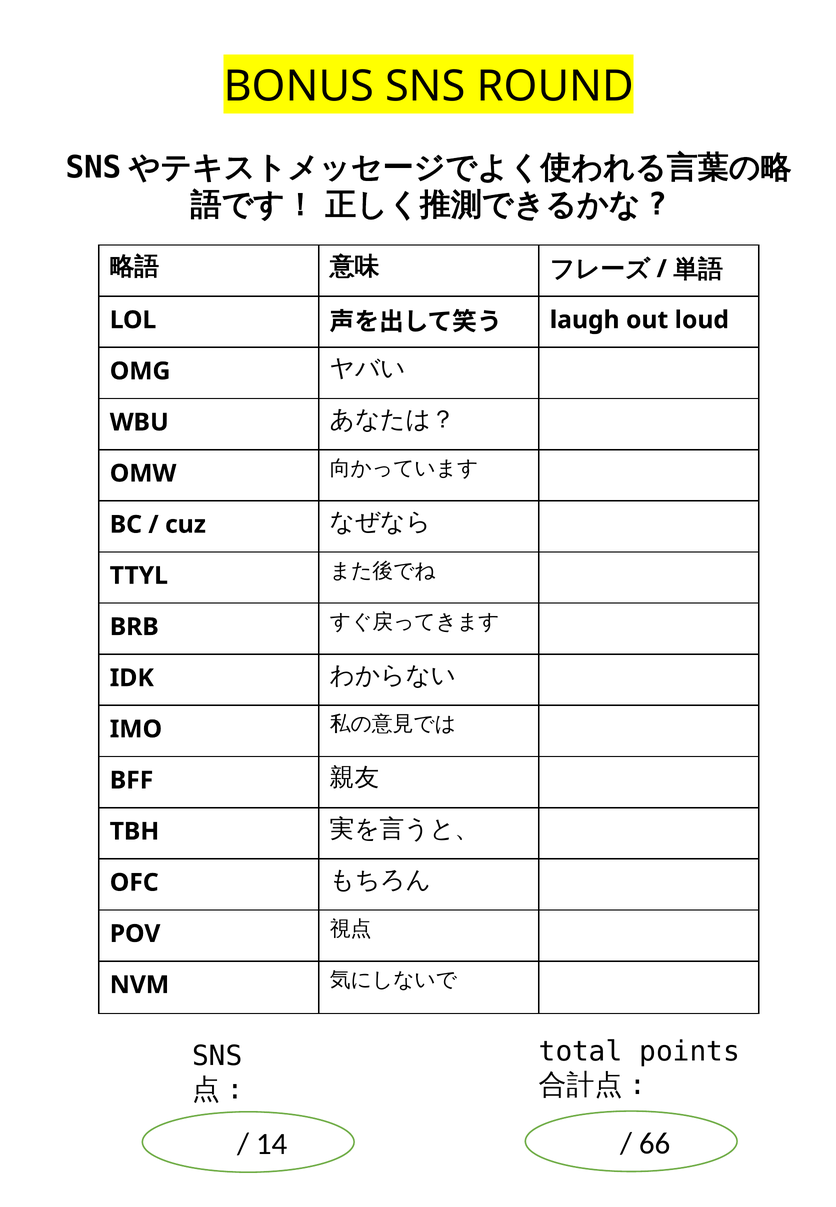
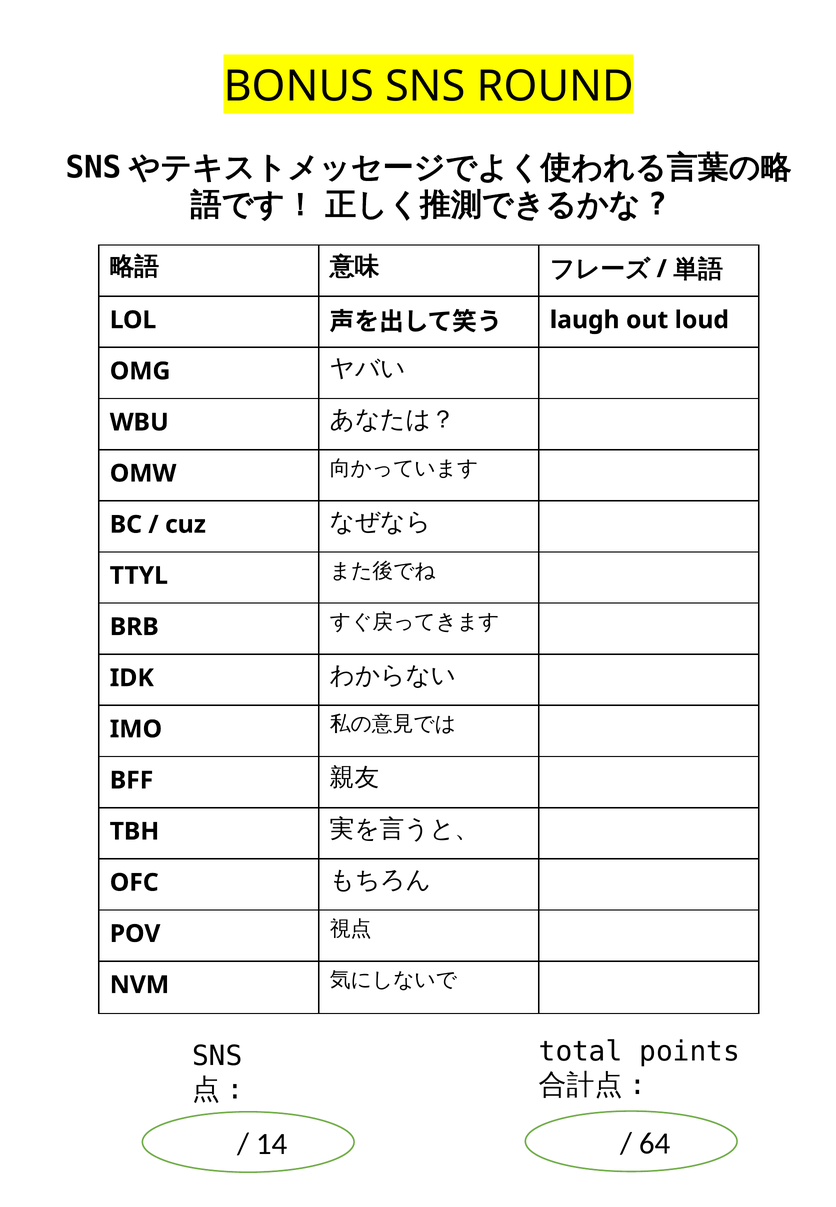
66: 66 -> 64 (655, 1144)
